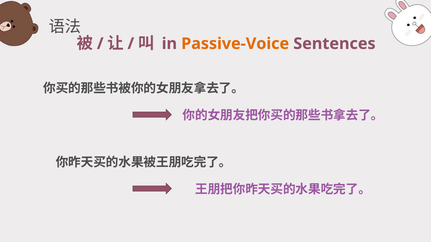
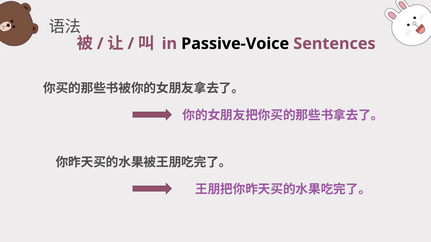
Passive-Voice colour: orange -> black (235, 44)
